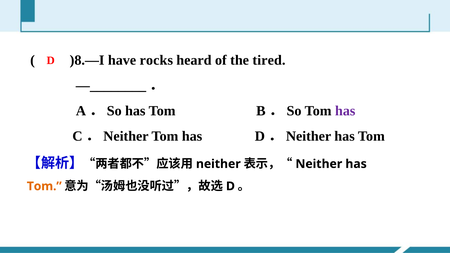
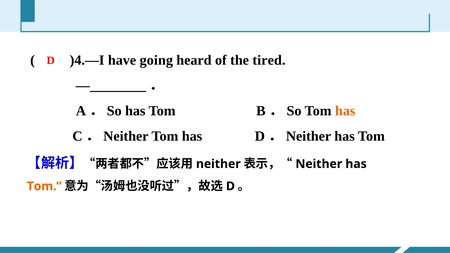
)8.—I: )8.—I -> )4.—I (87, 60)
rocks: rocks -> going (156, 60)
has colour: purple -> orange (345, 111)
